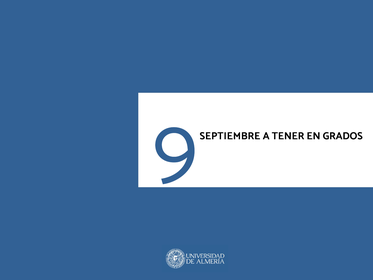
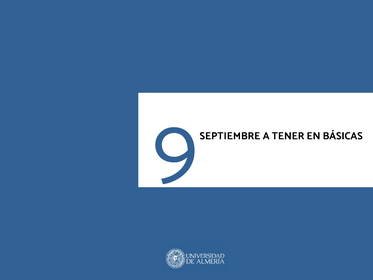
GRADOS: GRADOS -> BÁSICAS (343, 136)
